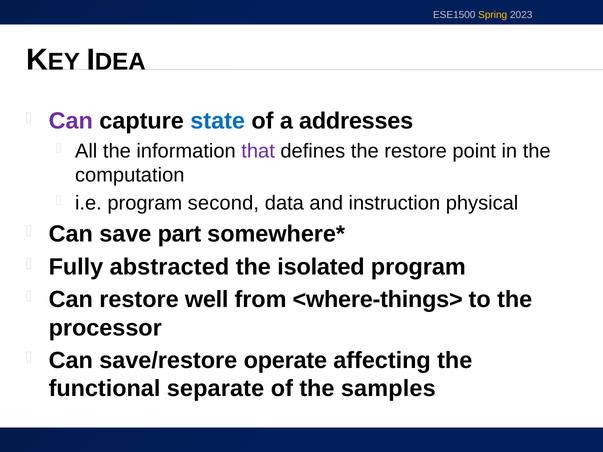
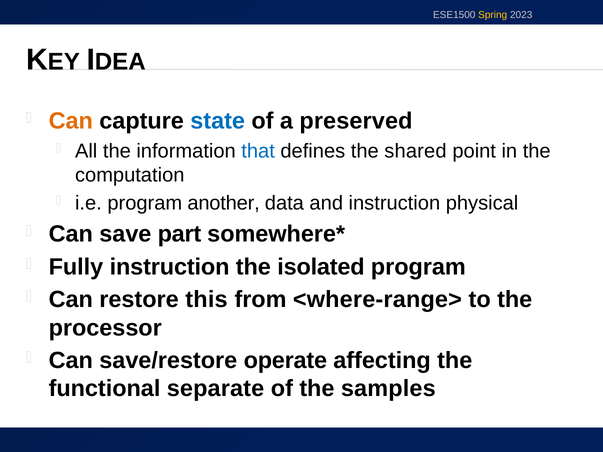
Can colour: purple -> orange (71, 121)
addresses: addresses -> preserved (356, 121)
that colour: purple -> blue (258, 151)
the restore: restore -> shared (415, 151)
second: second -> another (224, 203)
Fully abstracted: abstracted -> instruction (170, 267)
well: well -> this (206, 300)
<where-things>: <where-things> -> <where-range> (377, 300)
